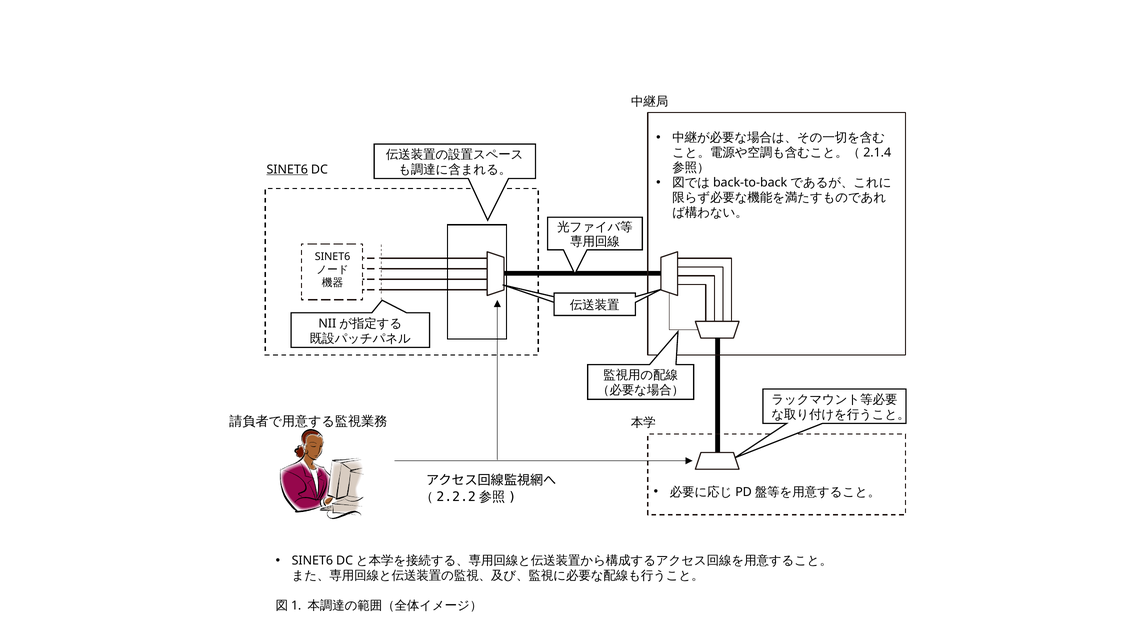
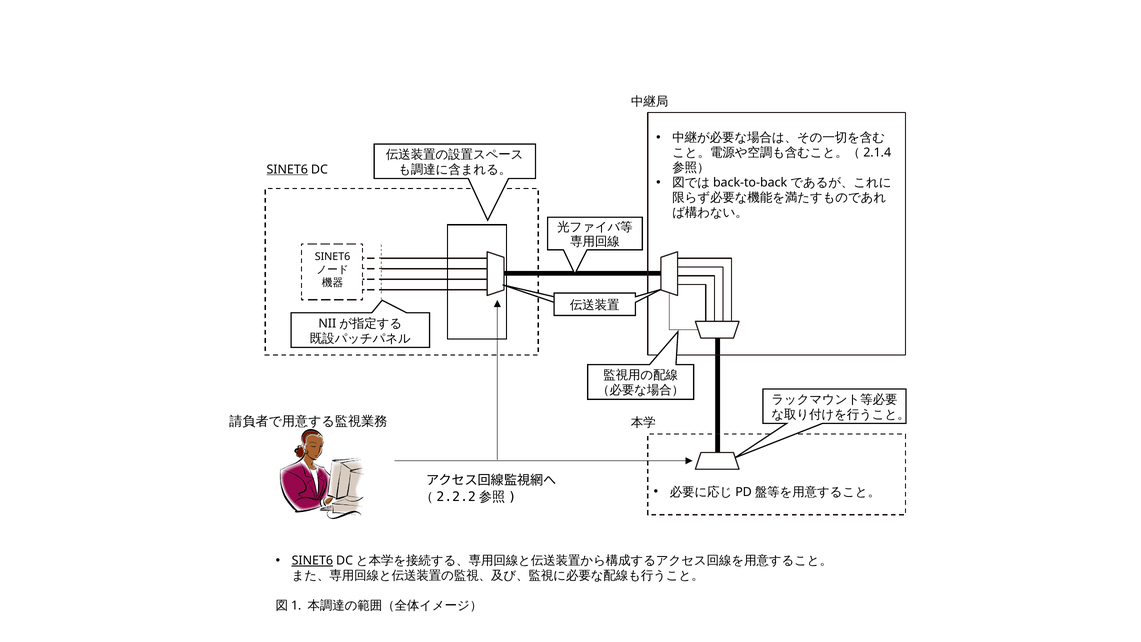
SINET6 underline: none -> present (312, 561)
